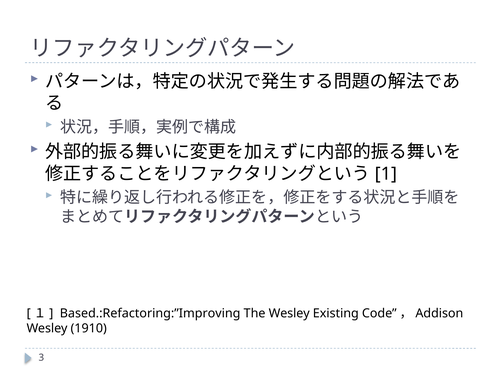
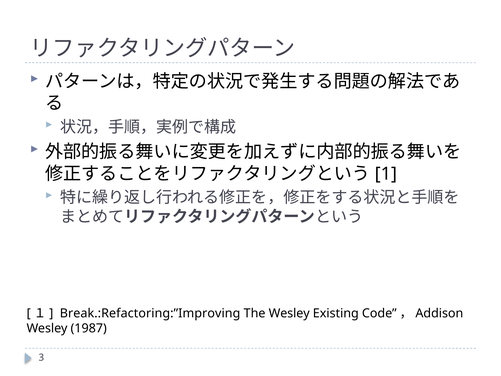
Based.:Refactoring:”Improving: Based.:Refactoring:”Improving -> Break.:Refactoring:”Improving (150, 313)
1910: 1910 -> 1987 (89, 328)
